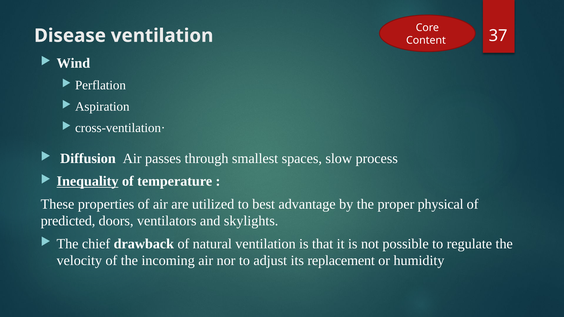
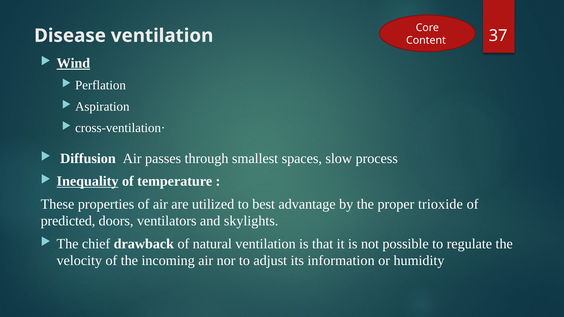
Wind underline: none -> present (73, 63)
physical: physical -> trioxide (440, 204)
replacement: replacement -> information (341, 261)
